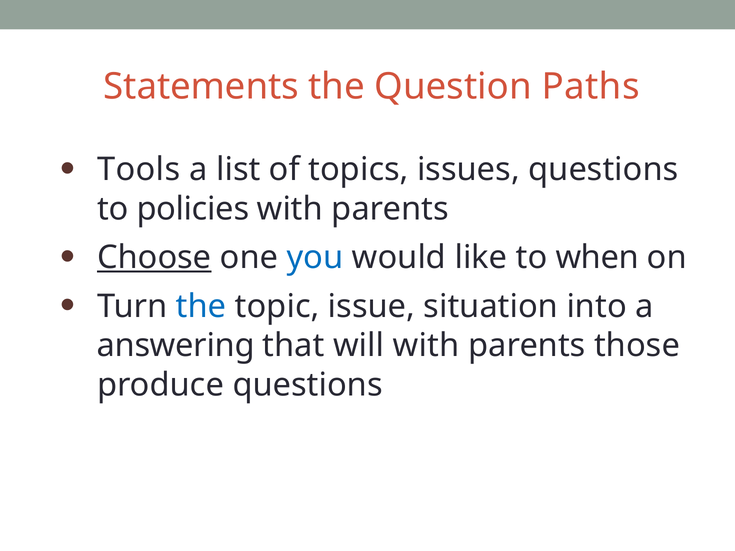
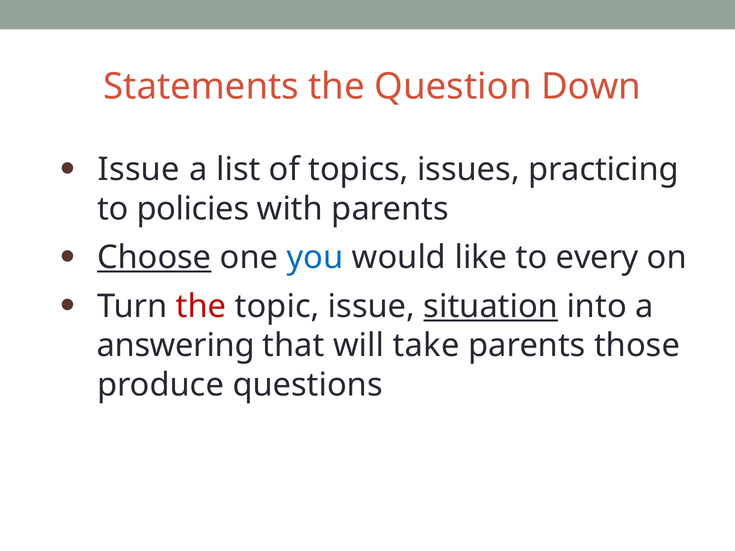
Paths: Paths -> Down (591, 87)
Tools: Tools -> Issue (139, 170)
issues questions: questions -> practicing (603, 170)
when: when -> every (597, 258)
the colour: blue -> red (201, 307)
situation underline: none -> present (491, 307)
will with: with -> take (426, 346)
